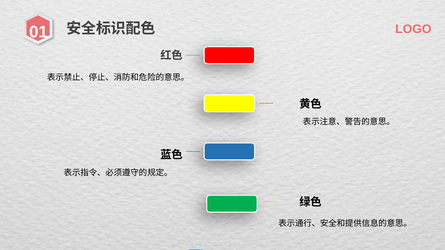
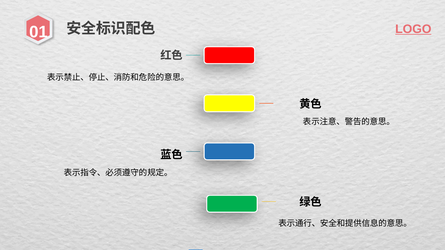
LOGO underline: none -> present (413, 29)
